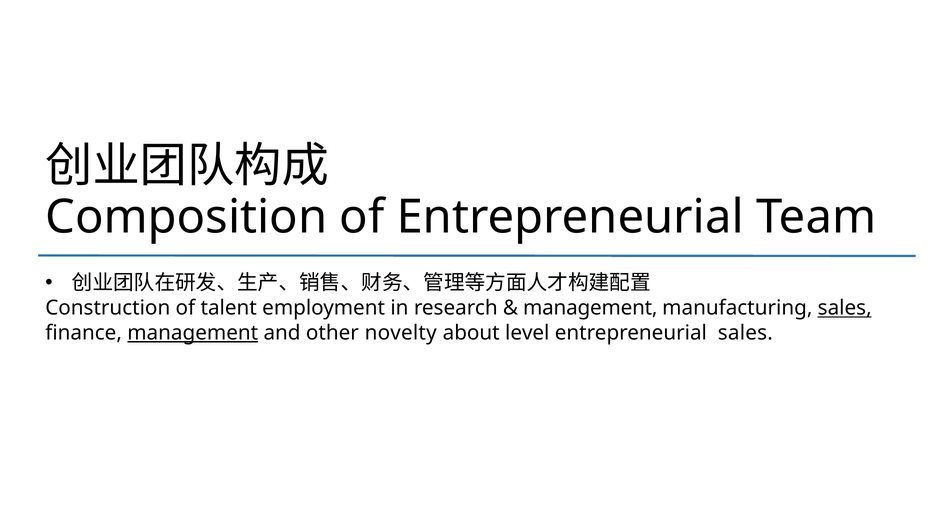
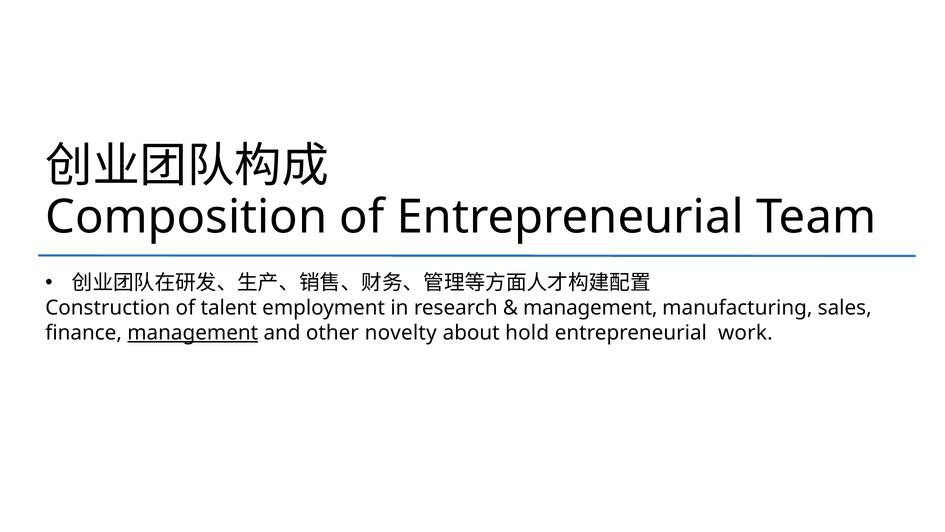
sales underline: present -> none (845, 308)
level: level -> hold (527, 333)
entrepreneurial sales: sales -> work (745, 333)
